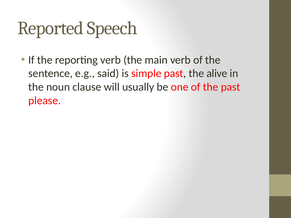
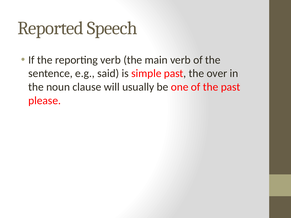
alive: alive -> over (217, 74)
